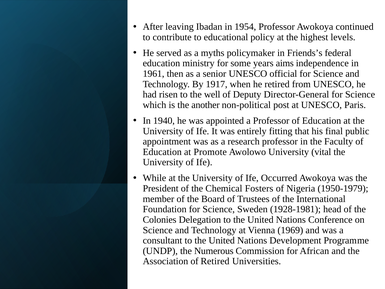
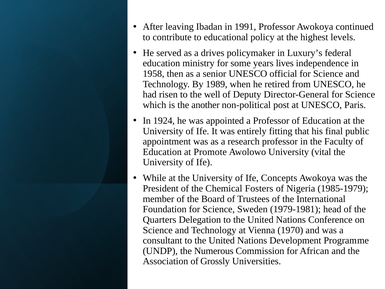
1954: 1954 -> 1991 (245, 27)
myths: myths -> drives (213, 53)
Friends’s: Friends’s -> Luxury’s (305, 53)
aims: aims -> lives (285, 63)
1961: 1961 -> 1958 (154, 74)
1917: 1917 -> 1989 (217, 84)
1940: 1940 -> 1924 (164, 121)
Occurred: Occurred -> Concepts (279, 178)
1950-1979: 1950-1979 -> 1985-1979 (343, 188)
1928-1981: 1928-1981 -> 1979-1981 (295, 209)
Colonies: Colonies -> Quarters (160, 220)
1969: 1969 -> 1970 (290, 230)
of Retired: Retired -> Grossly (215, 261)
